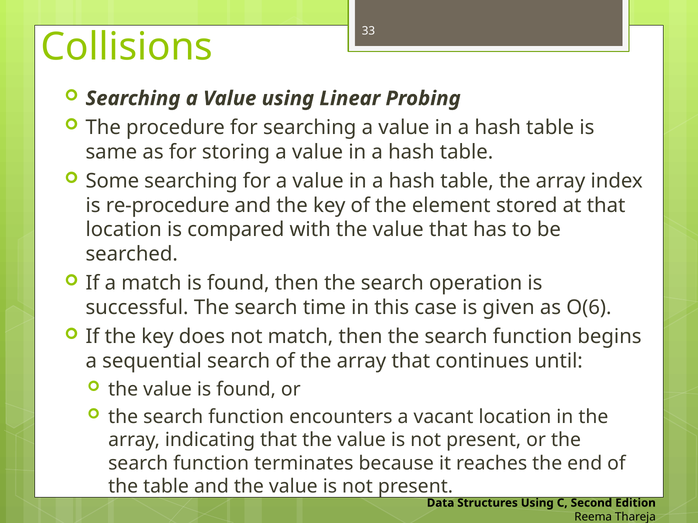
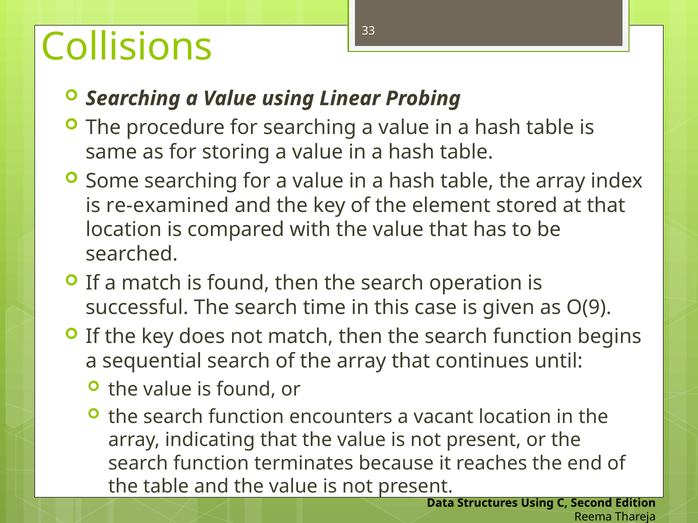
re-procedure: re-procedure -> re-examined (167, 206)
O(6: O(6 -> O(9 (589, 308)
